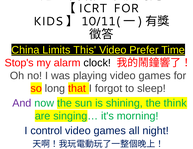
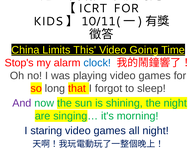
Prefer: Prefer -> Going (144, 50)
clock colour: black -> blue (97, 63)
the think: think -> night (175, 103)
control: control -> staring (46, 131)
